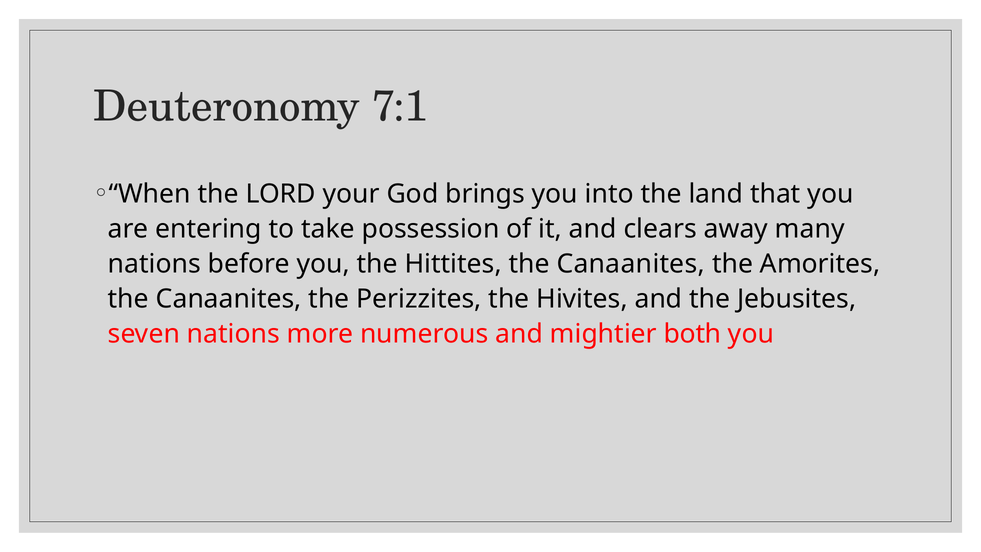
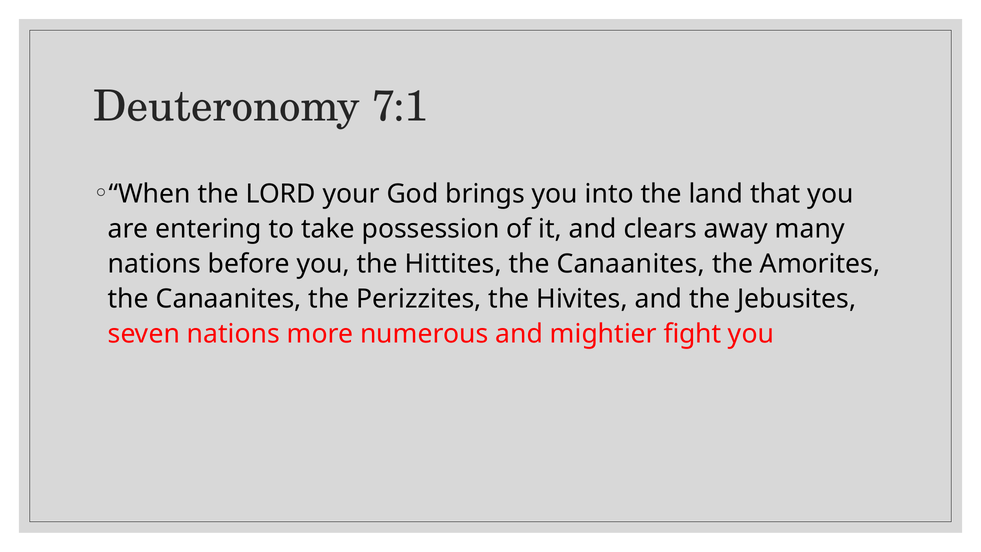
both: both -> fight (692, 334)
